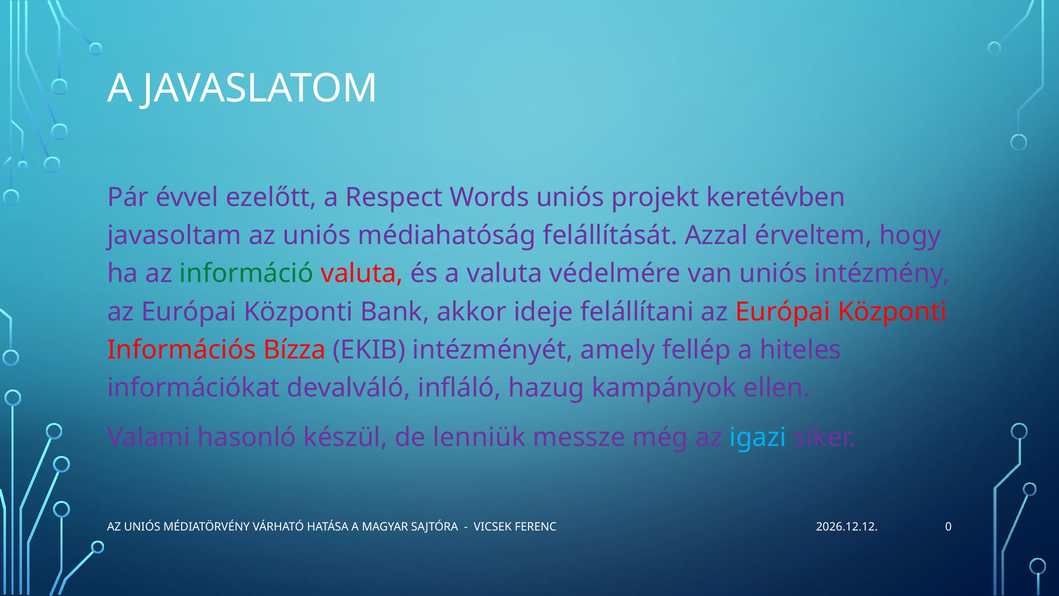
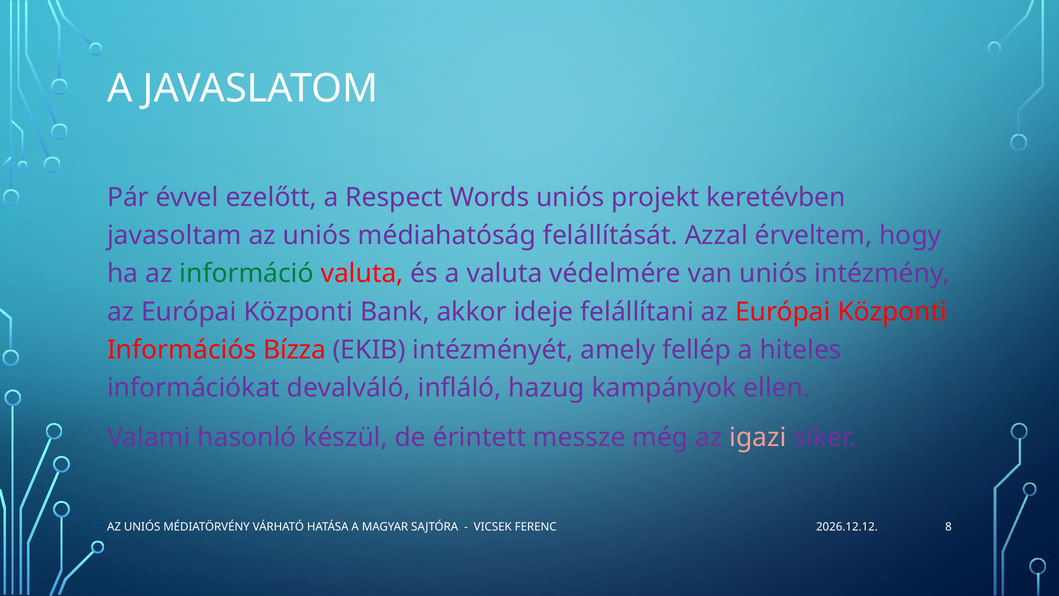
lenniük: lenniük -> érintett (479, 437)
igazi colour: light blue -> pink (758, 437)
0: 0 -> 8 (948, 527)
